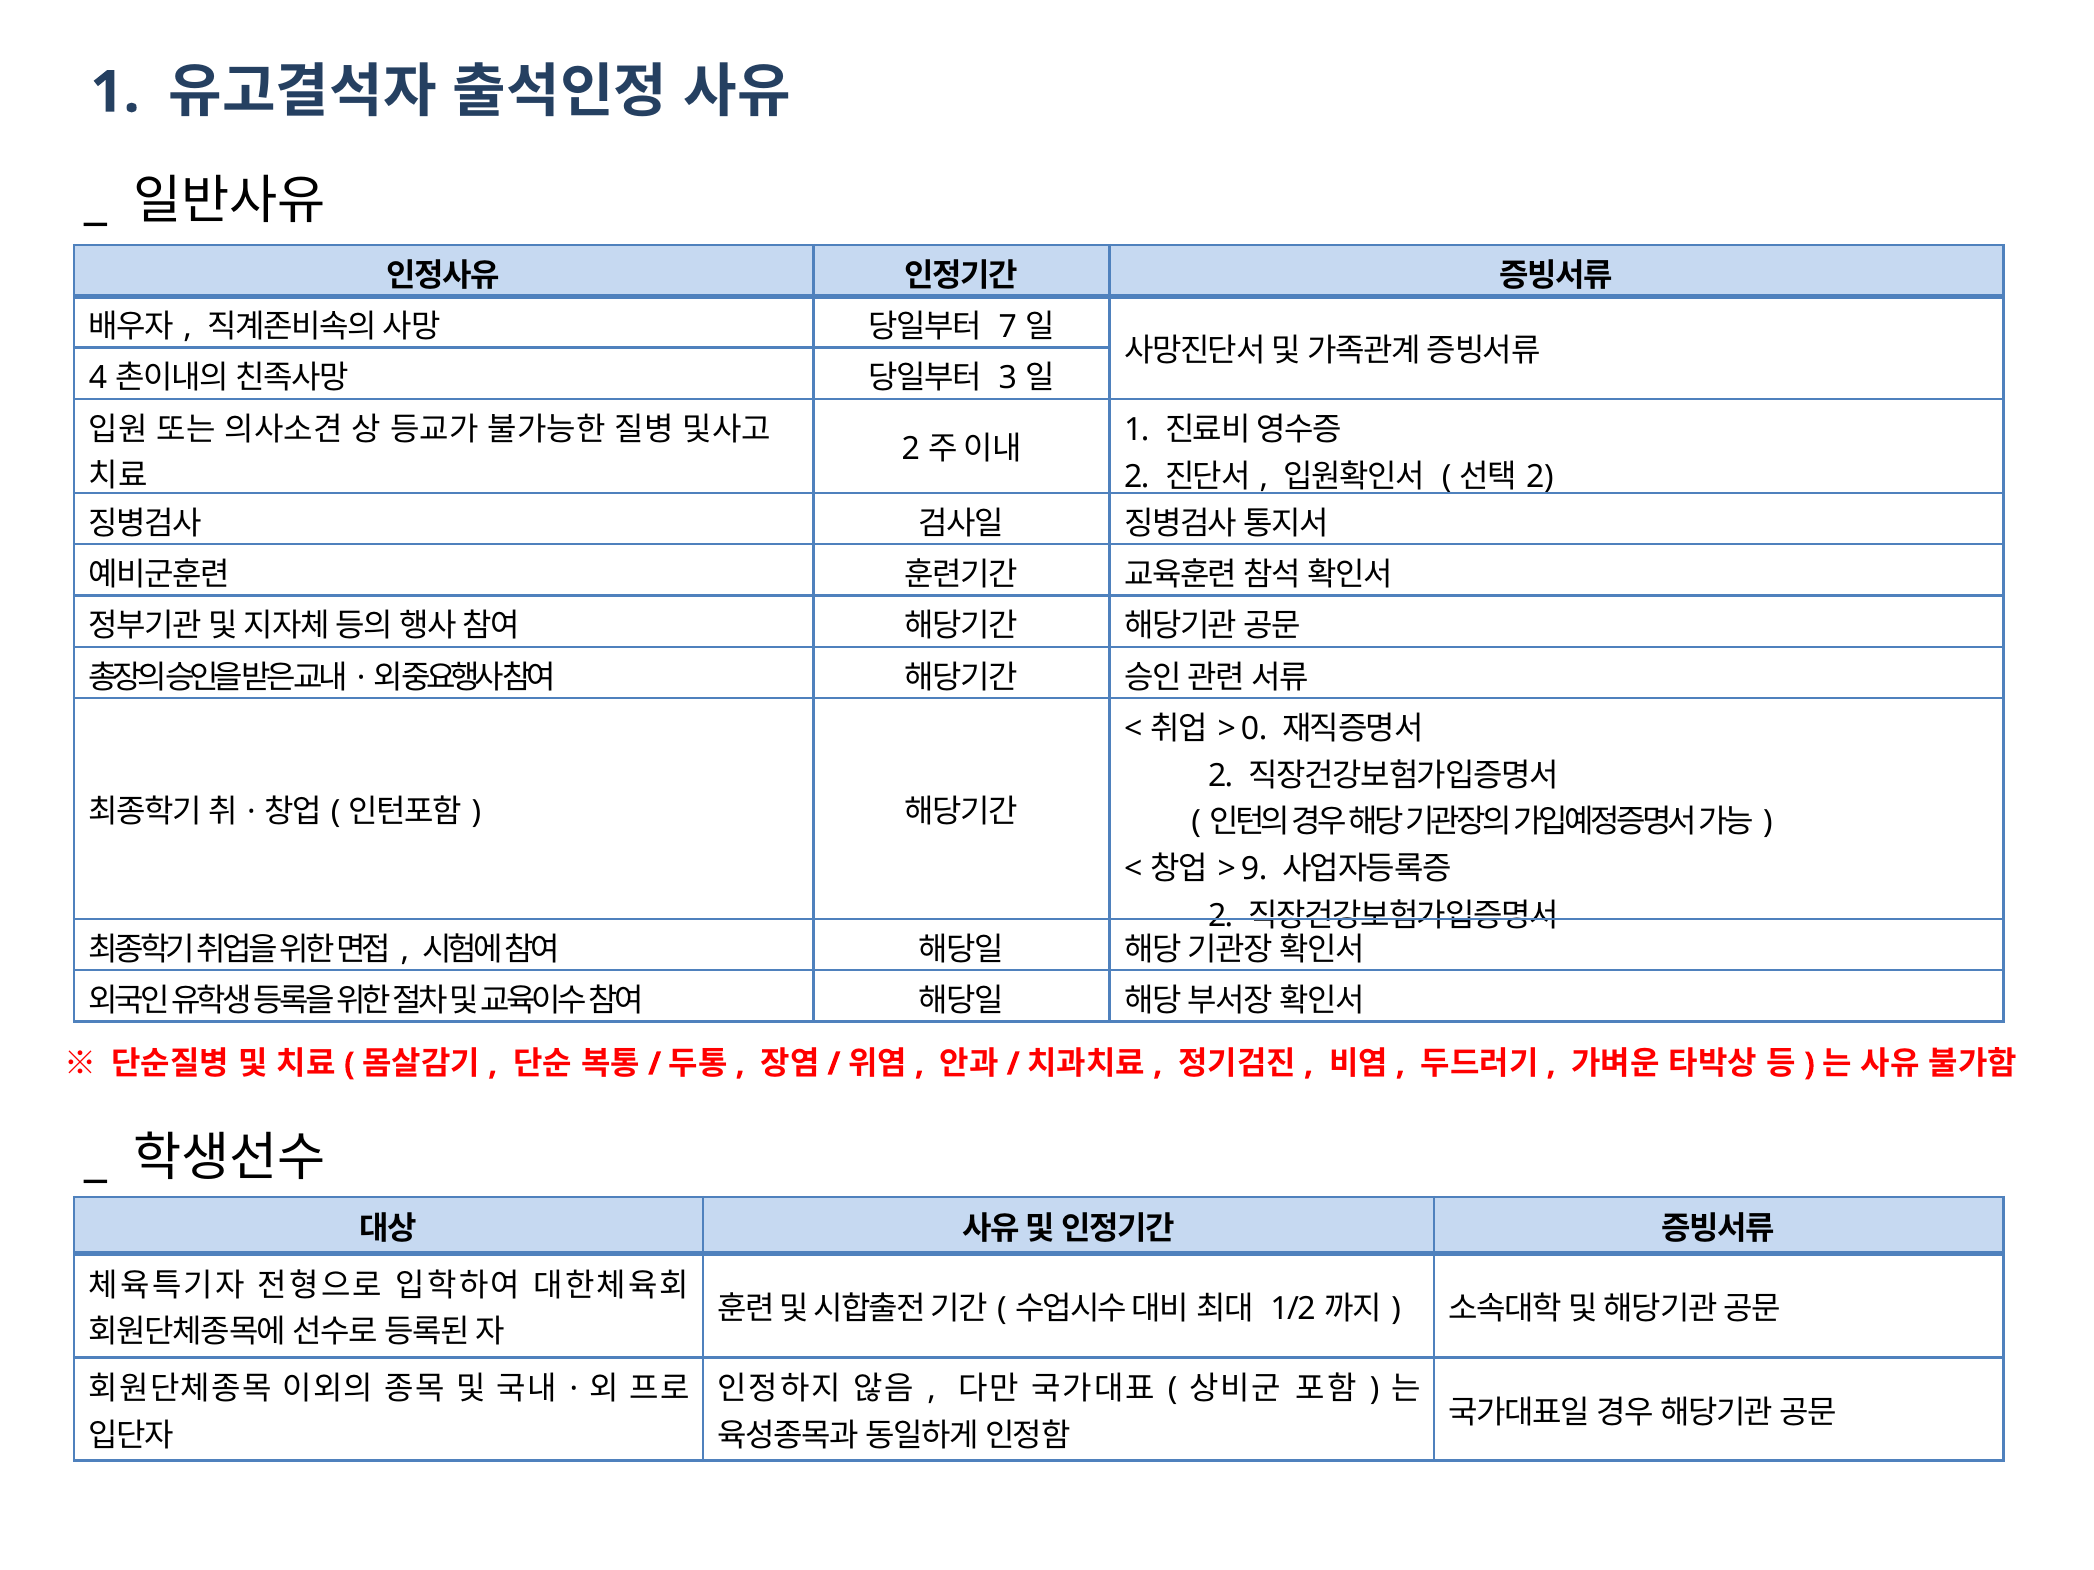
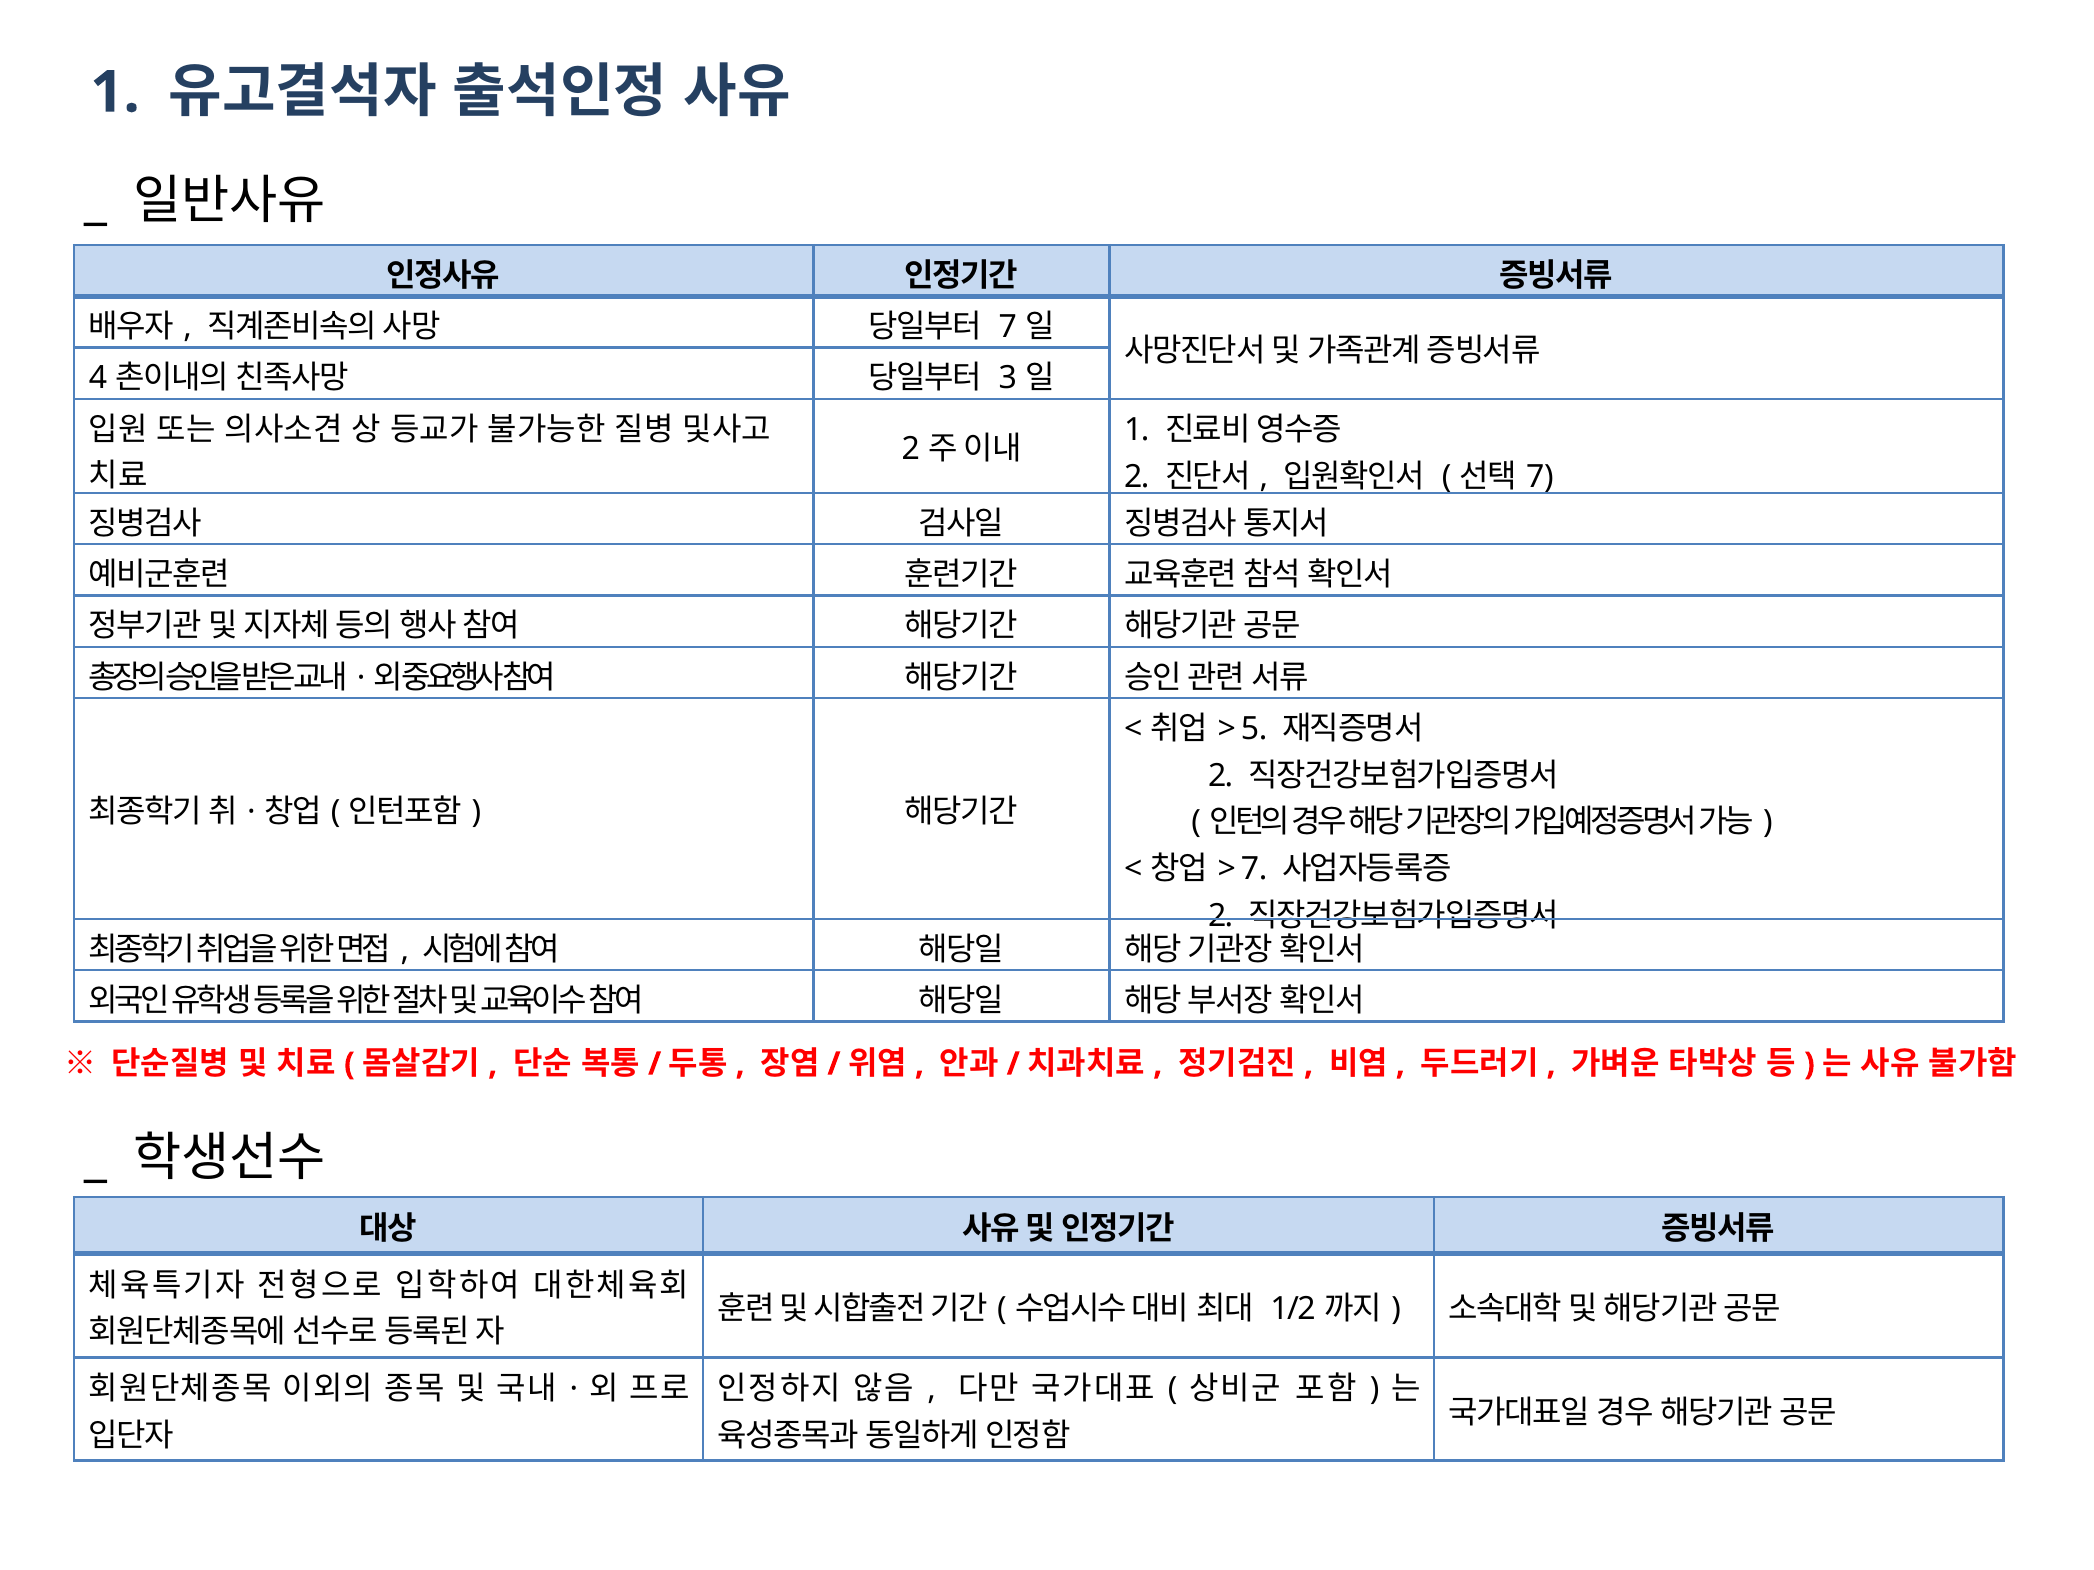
2: 2 -> 7 (1540, 477)
0: 0 -> 5 (1254, 729)
9: 9 -> 7 (1254, 869)
